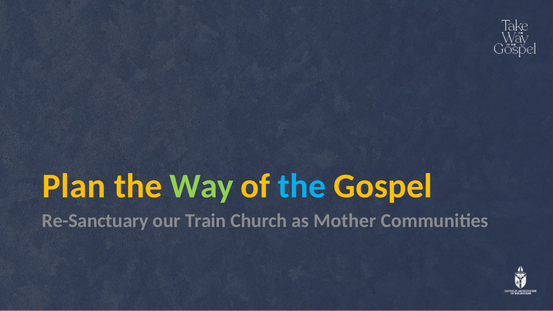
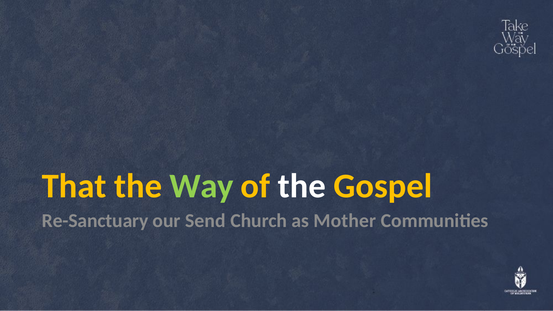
Plan: Plan -> That (74, 186)
the colour: light blue -> white (302, 186)
Train: Train -> Send (205, 221)
